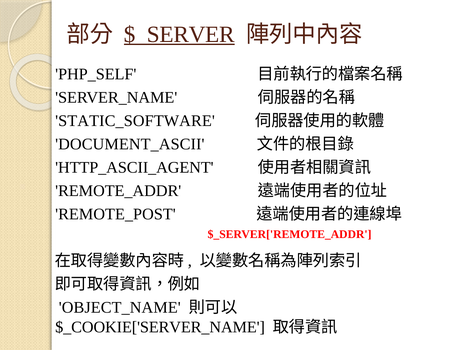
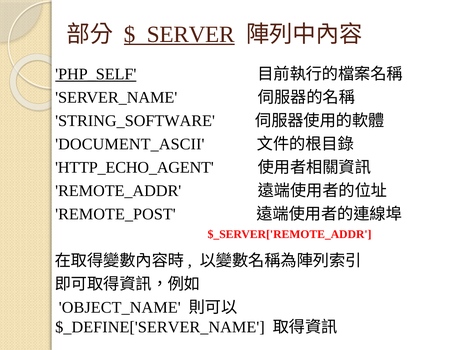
PHP_SELF underline: none -> present (96, 74)
STATIC_SOFTWARE: STATIC_SOFTWARE -> STRING_SOFTWARE (135, 121)
HTTP_ASCII_AGENT: HTTP_ASCII_AGENT -> HTTP_ECHO_AGENT (134, 167)
$_COOKIE['SERVER_NAME: $_COOKIE['SERVER_NAME -> $_DEFINE['SERVER_NAME (160, 327)
